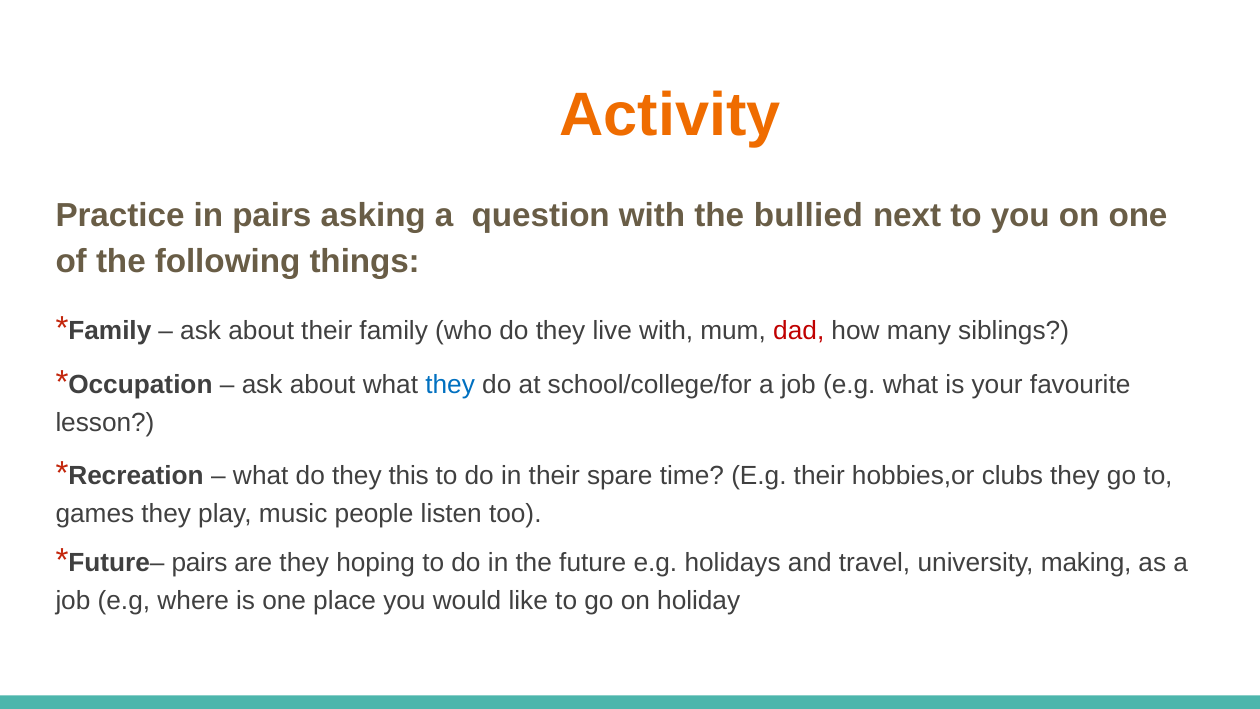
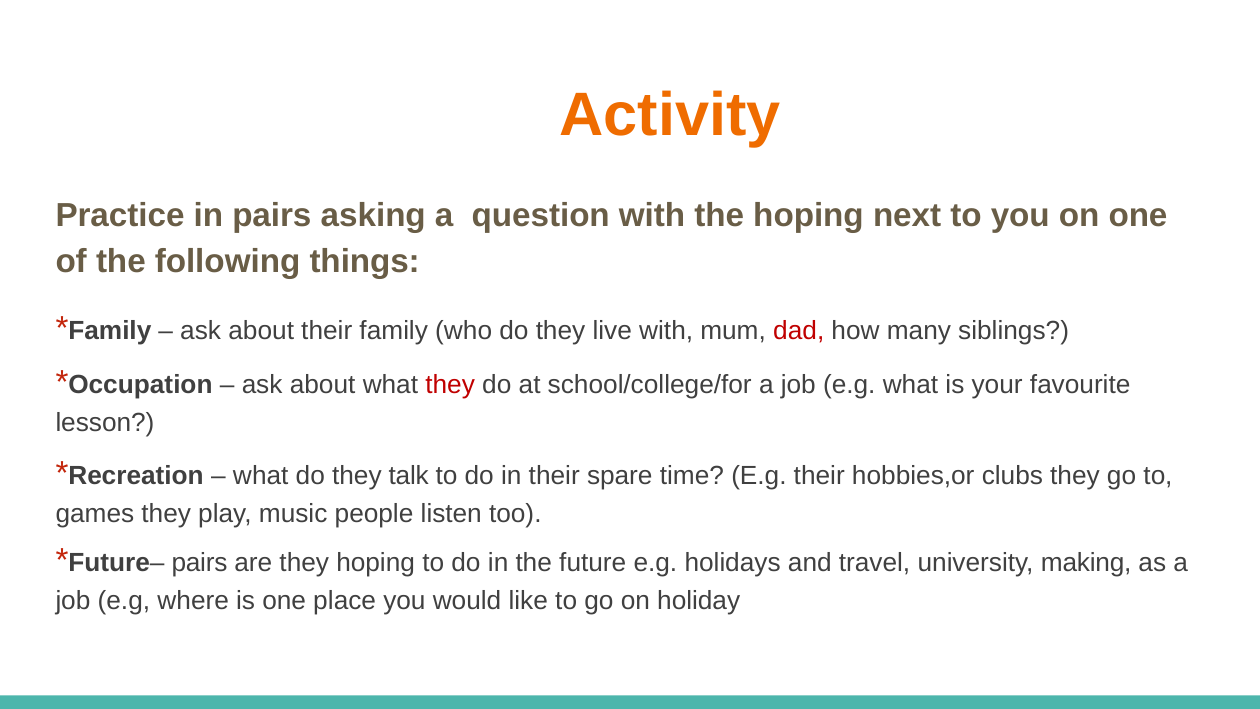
the bullied: bullied -> hoping (809, 215)
they colour: blue -> red (450, 385)
this: this -> talk (409, 476)
